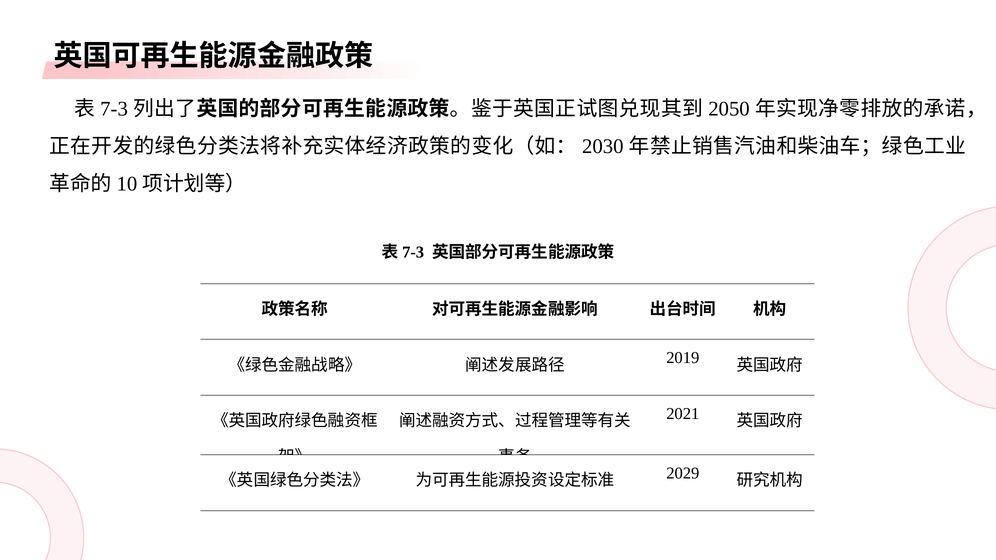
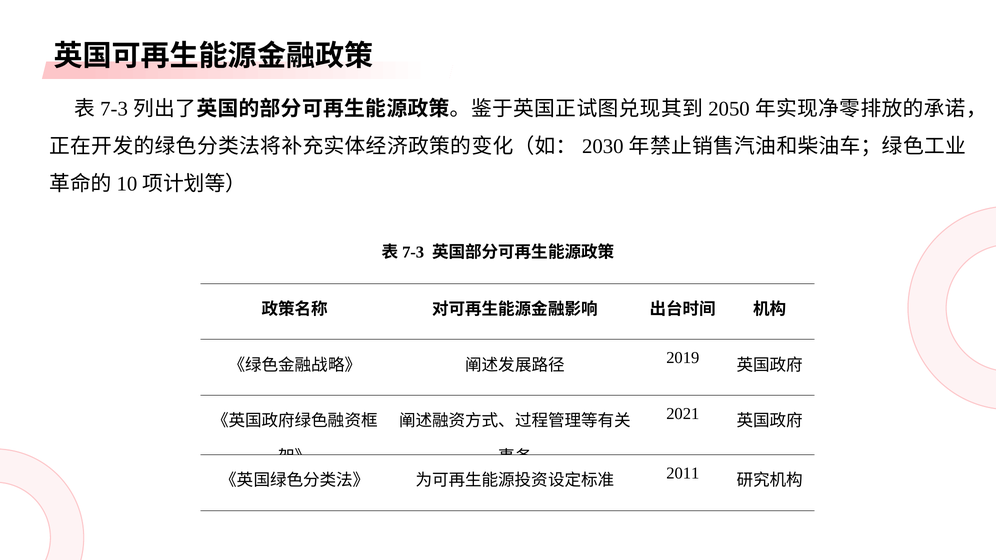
2029: 2029 -> 2011 (683, 474)
